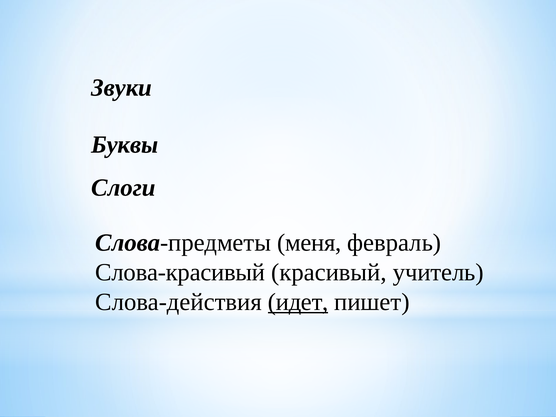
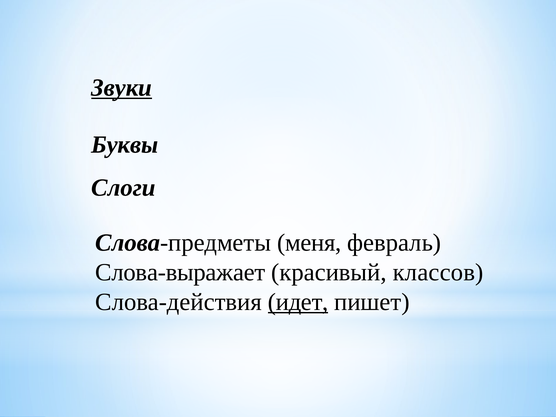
Звуки underline: none -> present (122, 88)
Слова-красивый: Слова-красивый -> Слова-выражает (180, 272)
учитель: учитель -> классов (438, 272)
